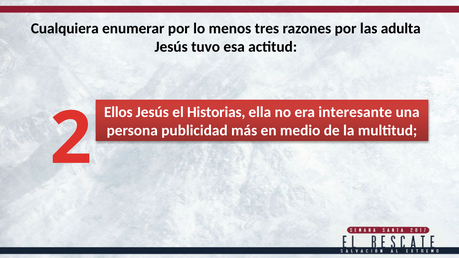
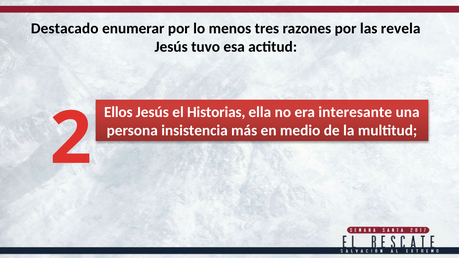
Cualquiera: Cualquiera -> Destacado (65, 28)
adulta: adulta -> revela (401, 28)
publicidad: publicidad -> insistencia (195, 131)
